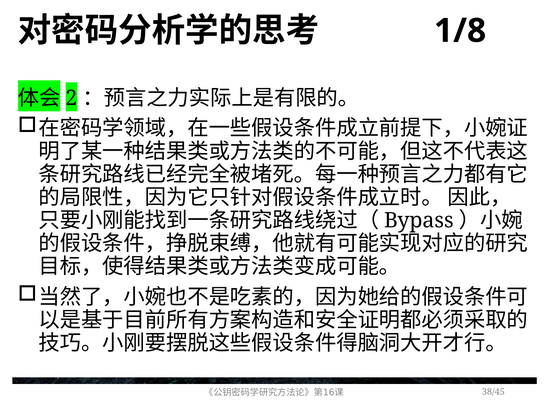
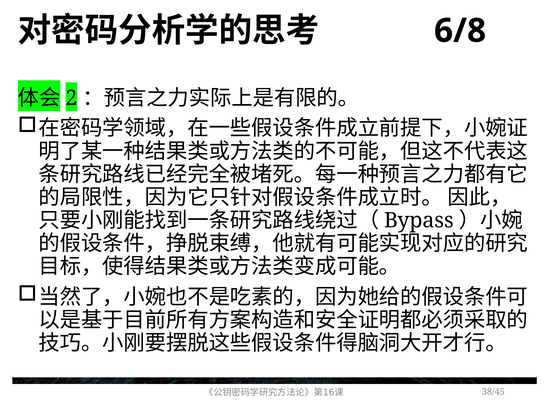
1/8: 1/8 -> 6/8 (460, 31)
